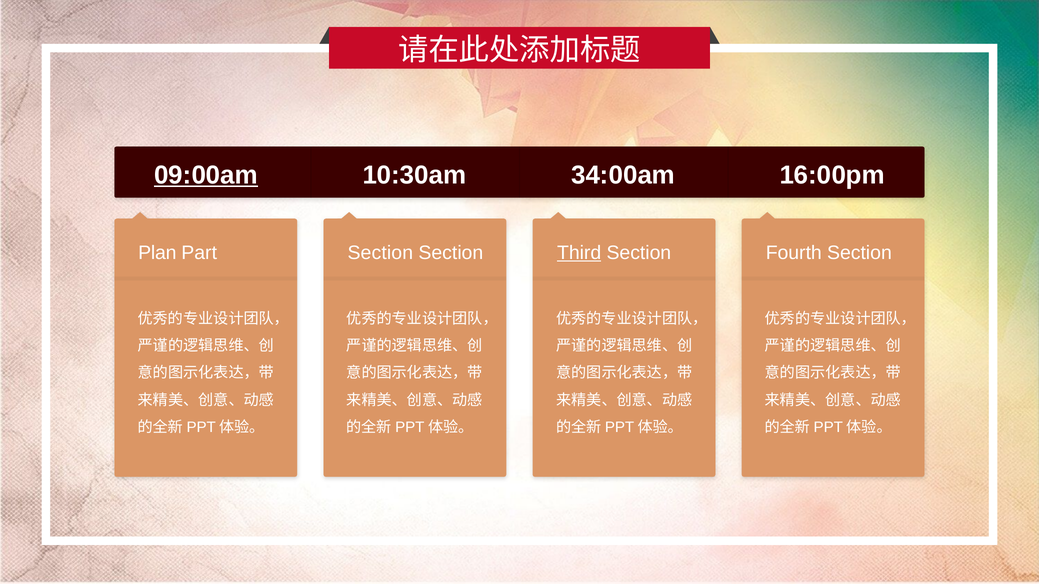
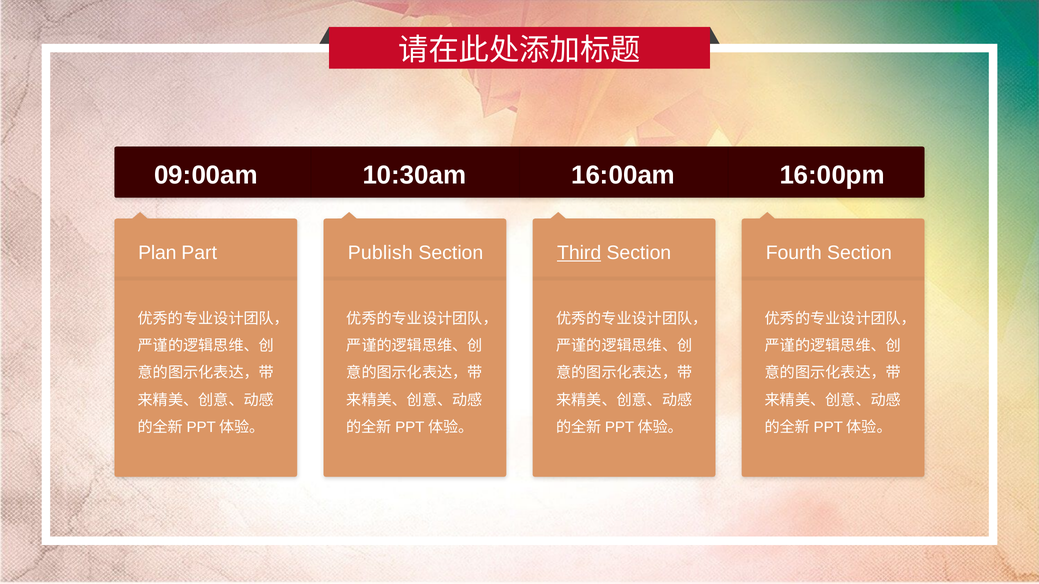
09:00am underline: present -> none (206, 175)
34:00am: 34:00am -> 16:00am (623, 175)
Part Section: Section -> Publish (380, 253)
